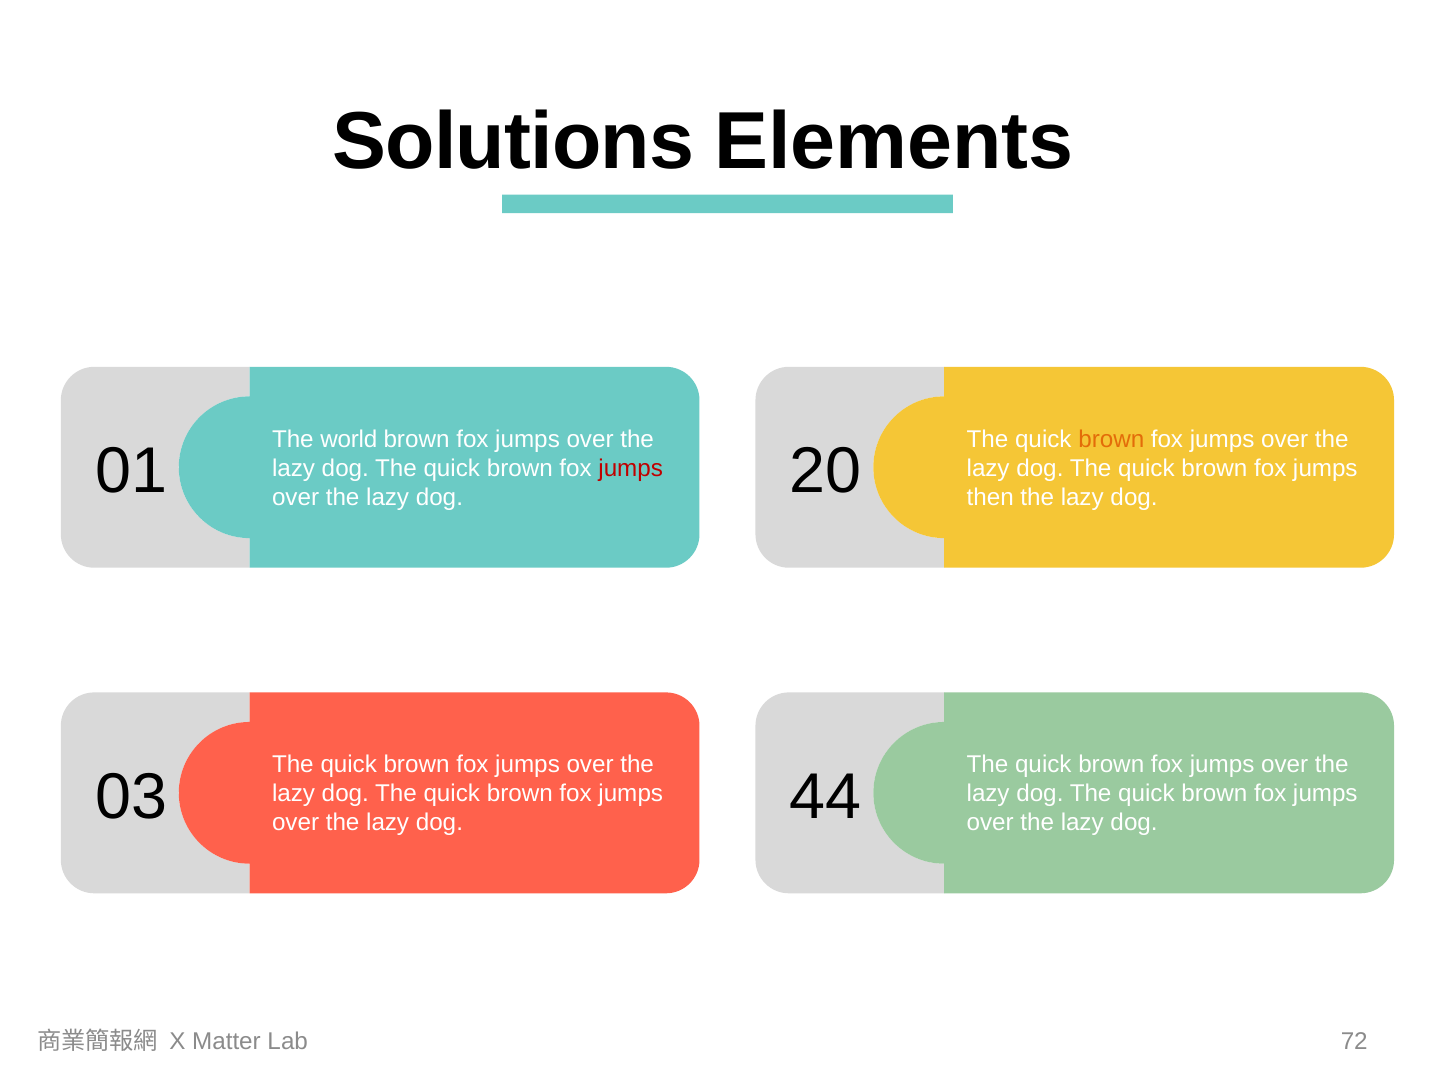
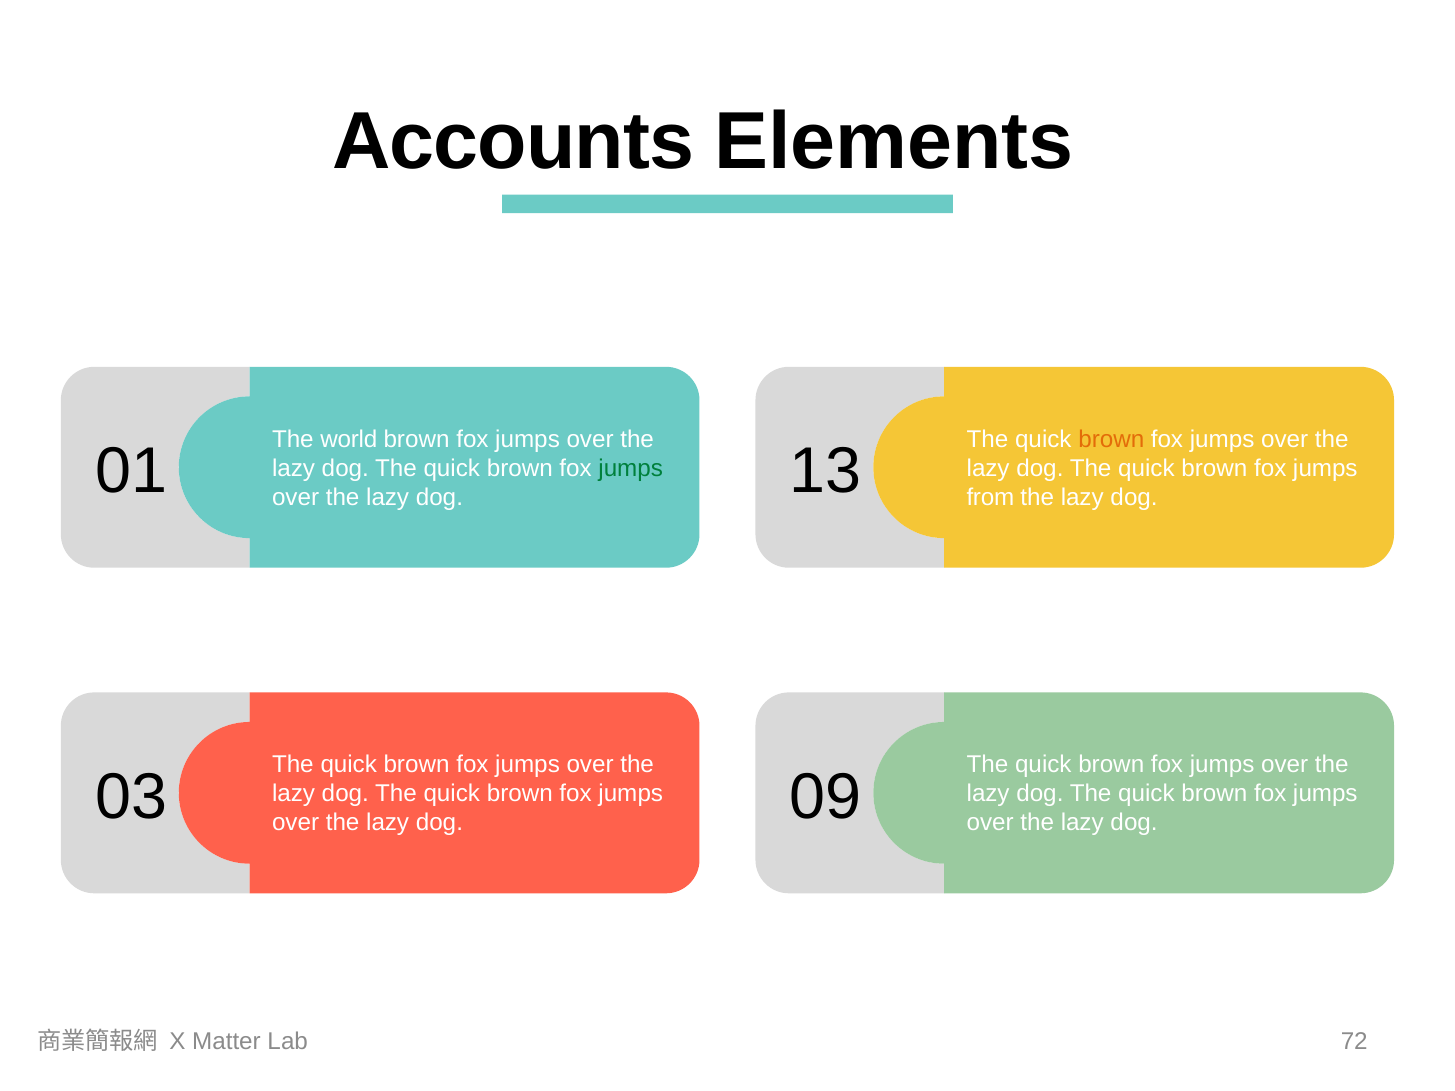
Solutions: Solutions -> Accounts (513, 142)
jumps colour: red -> green (631, 468)
20: 20 -> 13 (826, 471)
then: then -> from (990, 498)
44: 44 -> 09 (826, 797)
